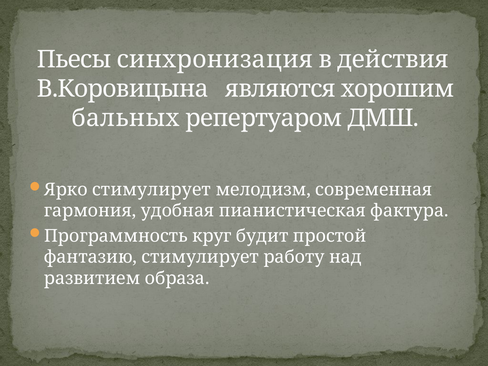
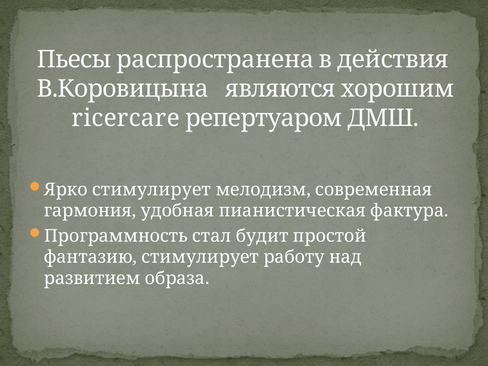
синхронизация: синхронизация -> распространена (215, 60)
бальных: бальных -> ricercare (126, 118)
круг: круг -> стал (212, 236)
